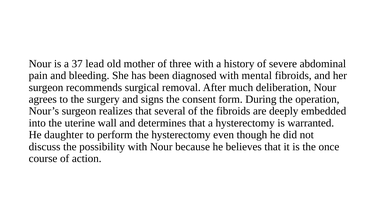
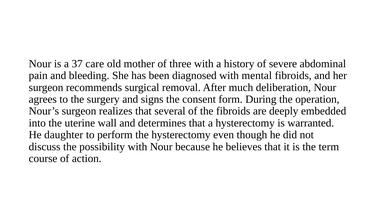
lead: lead -> care (95, 64)
once: once -> term (329, 147)
